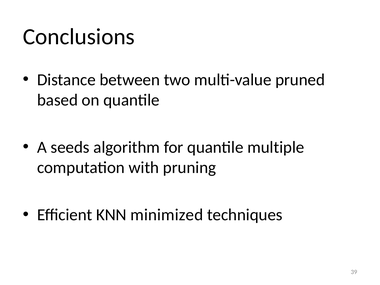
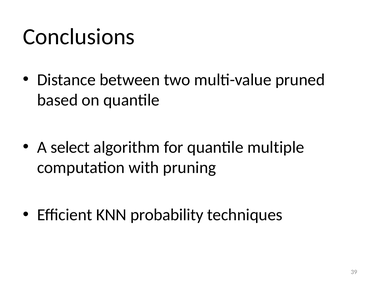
seeds: seeds -> select (70, 147)
minimized: minimized -> probability (167, 215)
